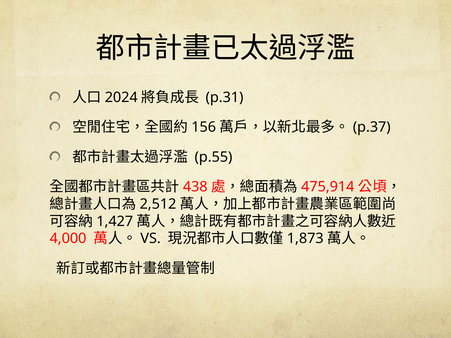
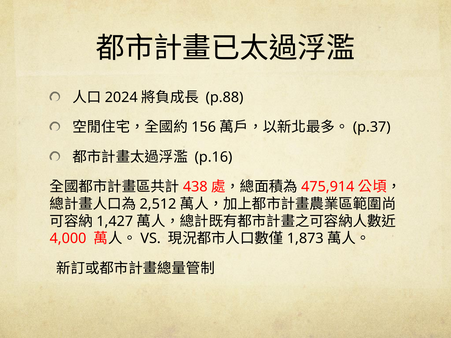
p.31: p.31 -> p.88 (225, 97)
p.55: p.55 -> p.16 (213, 157)
